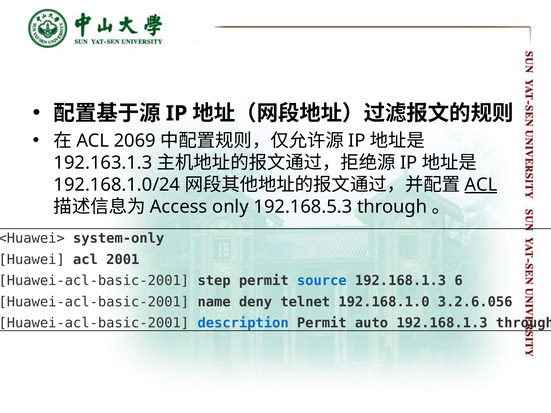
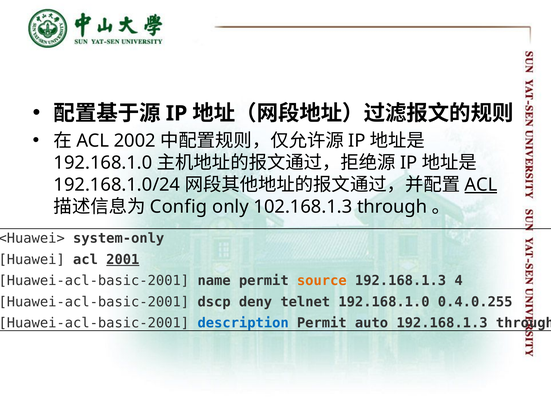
2069: 2069 -> 2002 (135, 141)
192.163.1.3: 192.163.1.3 -> 192.168.1.0 (103, 163)
Access: Access -> Config (179, 207)
192.168.5.3: 192.168.5.3 -> 102.168.1.3 (303, 207)
2001 underline: none -> present (123, 260)
step: step -> name (214, 281)
source colour: blue -> orange (322, 281)
6: 6 -> 4 (459, 281)
name: name -> dscp (214, 302)
3.2.6.056: 3.2.6.056 -> 0.4.0.255 (475, 302)
